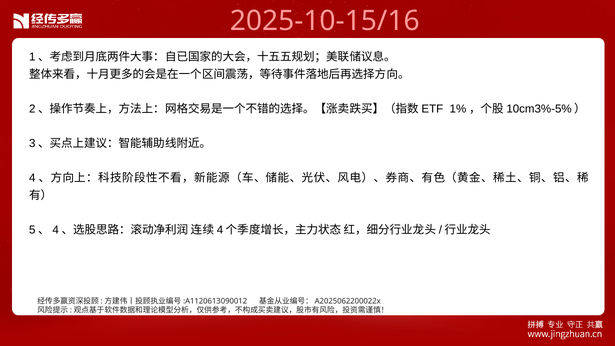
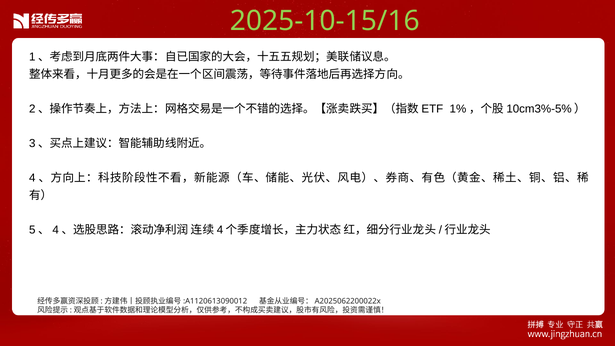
2025-10-15/16 colour: pink -> light green (325, 21)
